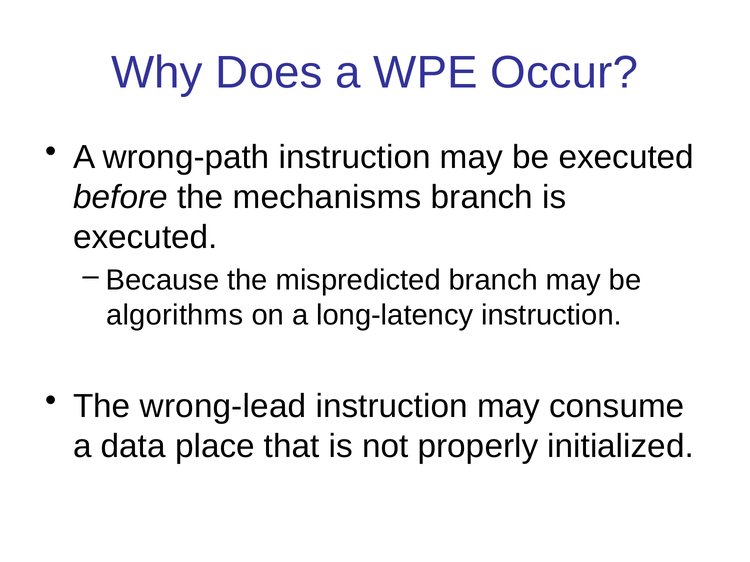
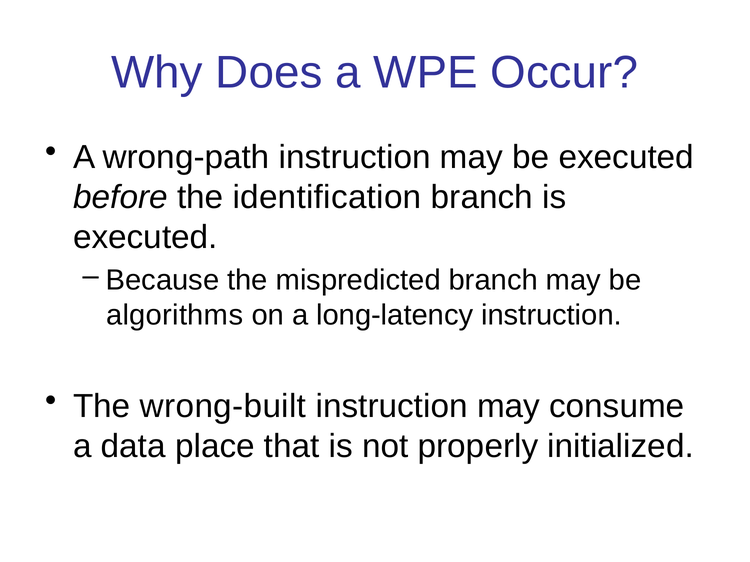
mechanisms: mechanisms -> identification (327, 197)
wrong-lead: wrong-lead -> wrong-built (223, 407)
